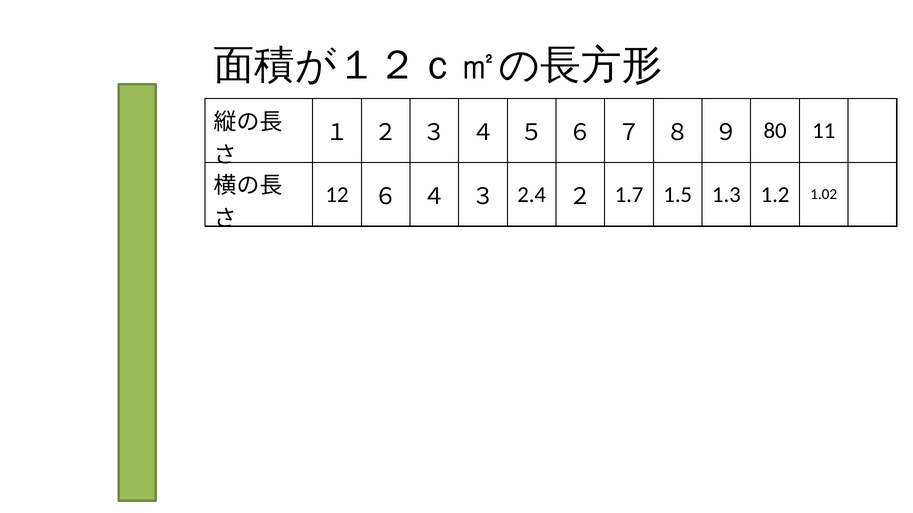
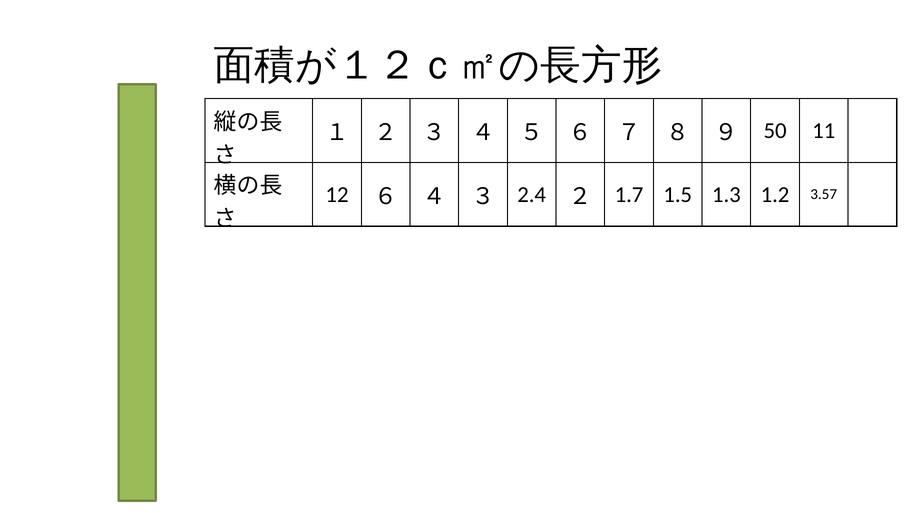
80: 80 -> 50 (775, 131)
1.02: 1.02 -> 3.57 (824, 195)
